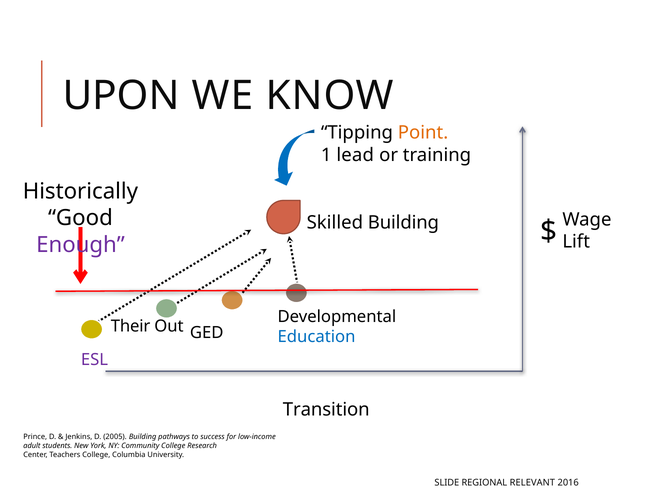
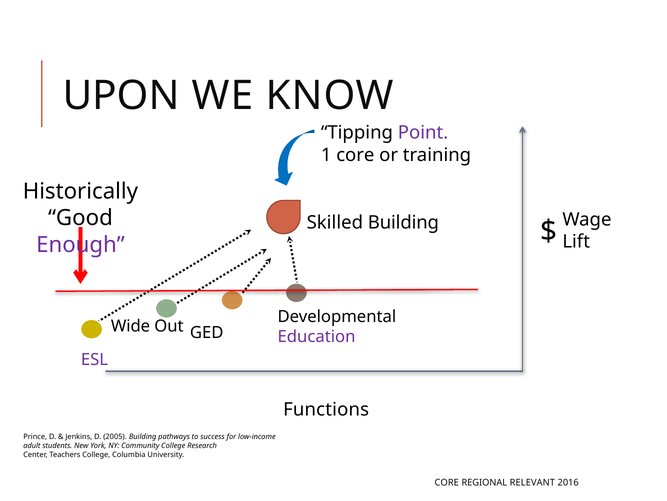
Point colour: orange -> purple (423, 132)
1 lead: lead -> core (355, 155)
Their: Their -> Wide (131, 326)
Education colour: blue -> purple (317, 336)
Transition: Transition -> Functions (326, 409)
SLIDE: SLIDE -> CORE (447, 482)
